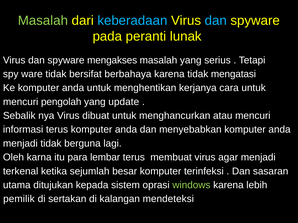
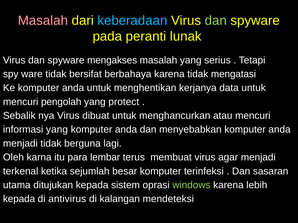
Masalah colour: light green -> pink (43, 21)
dan colour: light blue -> light green (216, 21)
cara: cara -> data (229, 88)
update: update -> protect (124, 102)
informasi terus: terus -> yang (57, 130)
pemilik: pemilik -> kepada (19, 199)
sertakan: sertakan -> antivirus (67, 199)
